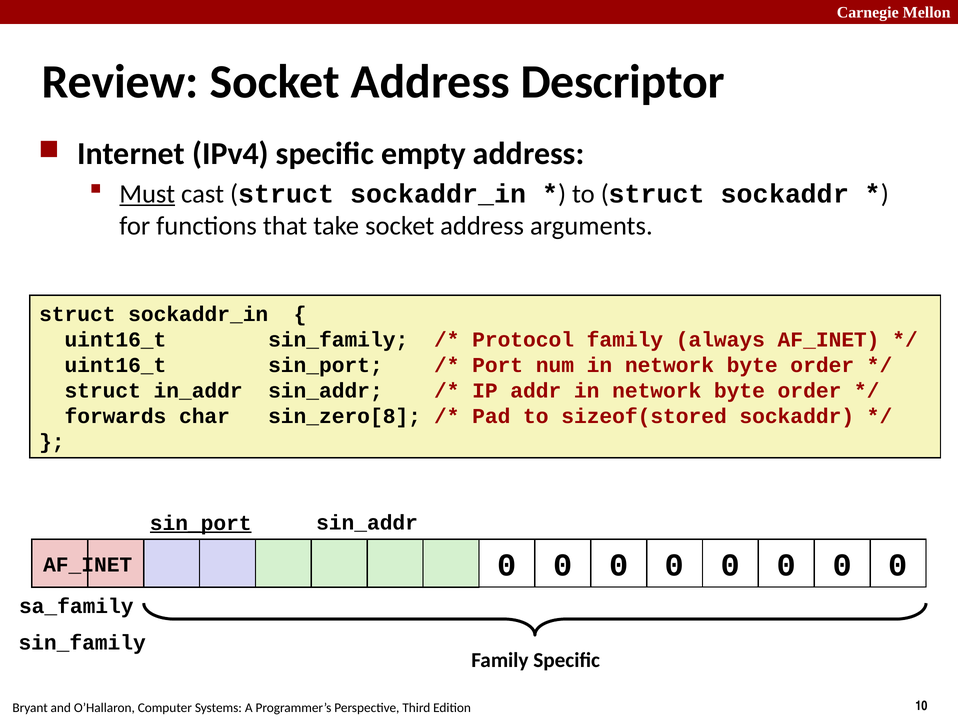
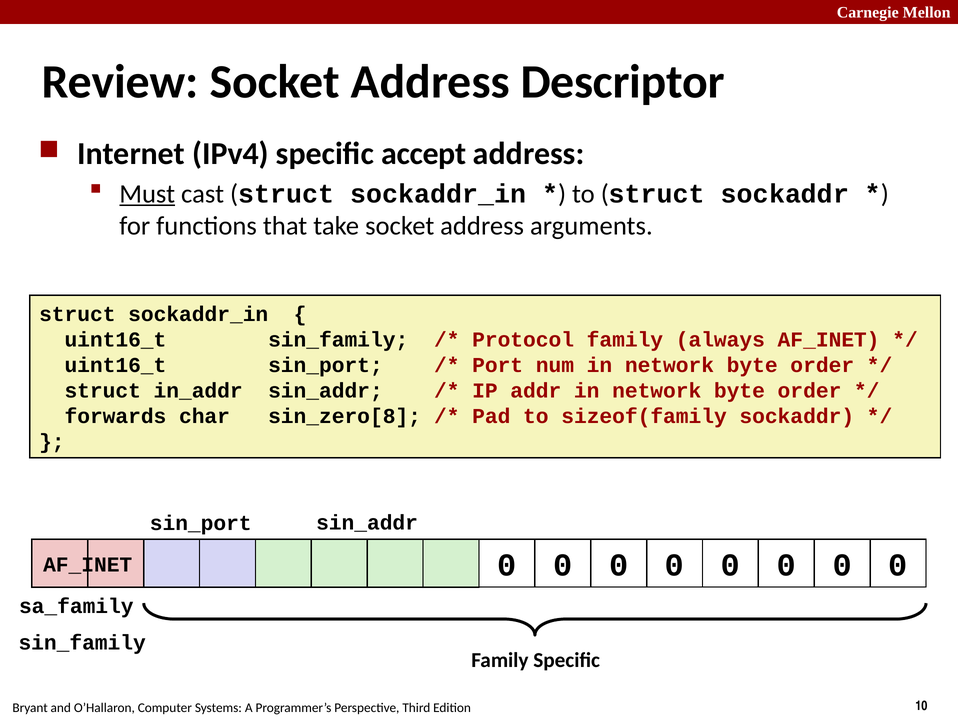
empty: empty -> accept (424, 154)
sizeof(stored: sizeof(stored -> sizeof(family (644, 416)
sin_port underline: present -> none (201, 523)
